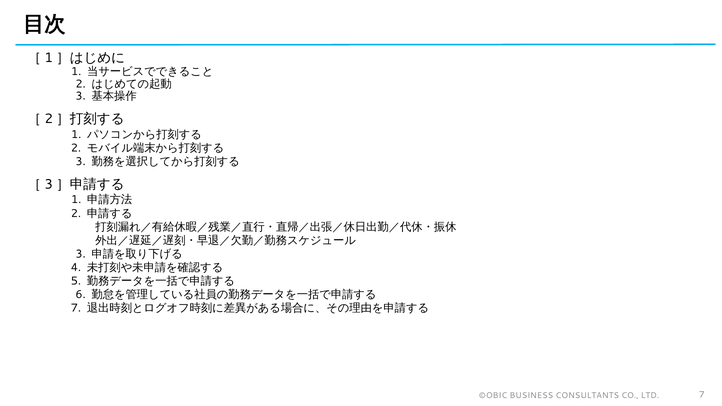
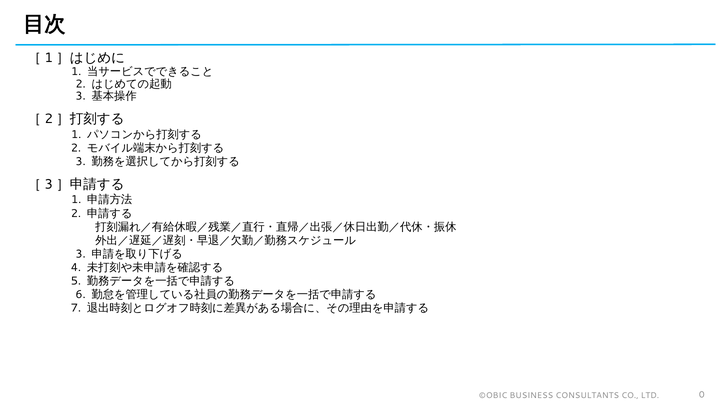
LTD 7: 7 -> 0 (702, 395)
